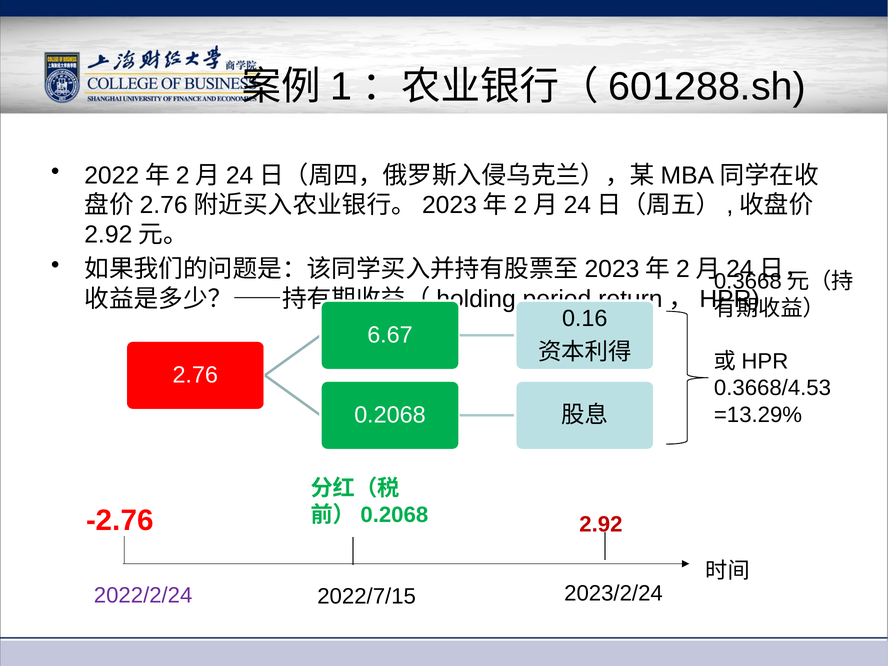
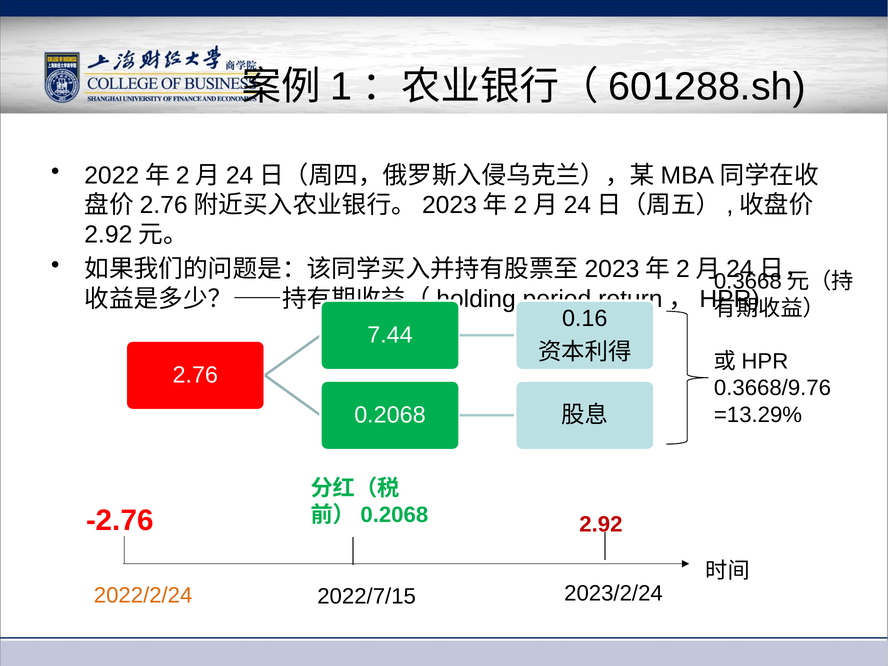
6.67: 6.67 -> 7.44 (390, 335)
0.3668/4.53: 0.3668/4.53 -> 0.3668/9.76 (772, 388)
2022/2/24 colour: purple -> orange (143, 595)
